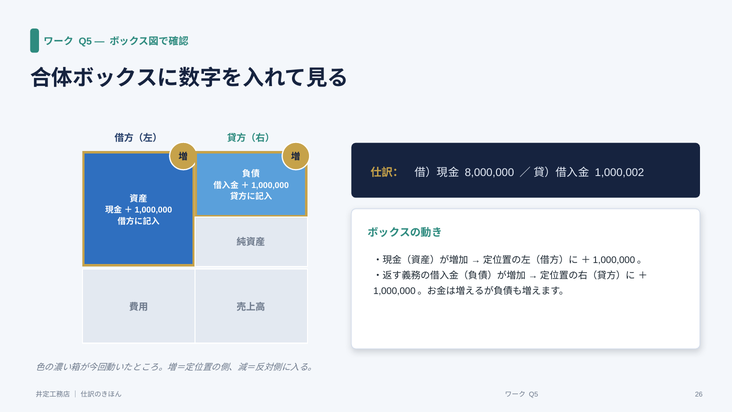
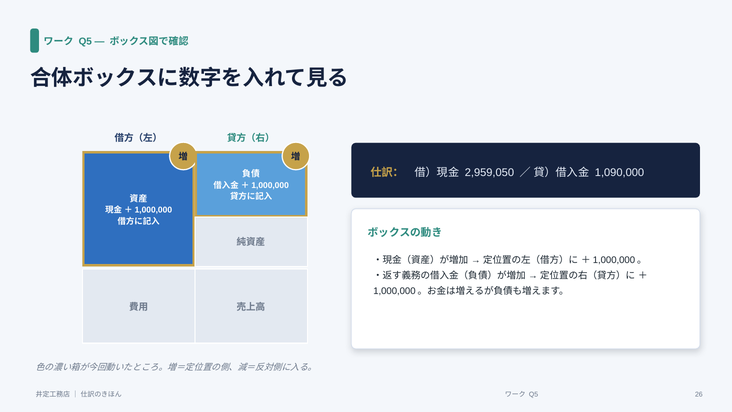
8,000,000: 8,000,000 -> 2,959,050 (489, 172)
1,000,002: 1,000,002 -> 1,090,000 (619, 172)
